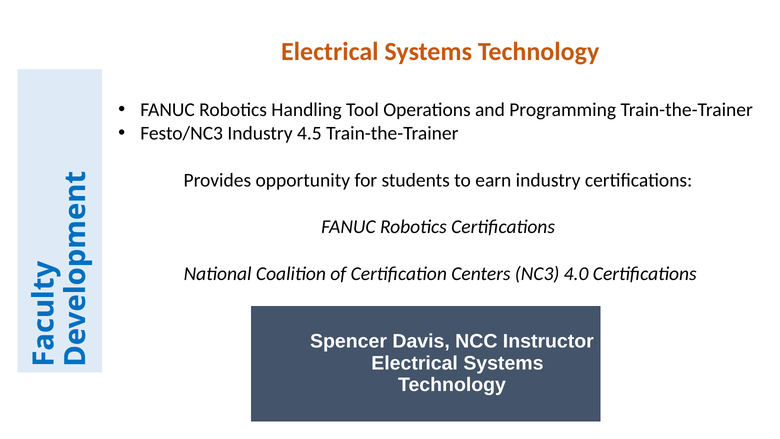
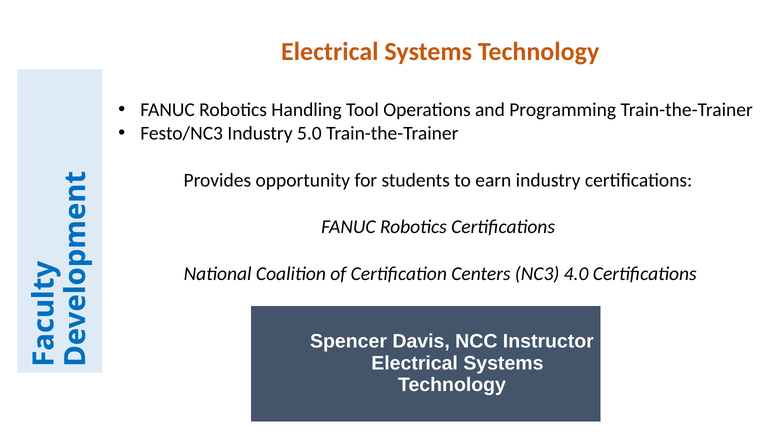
4.5: 4.5 -> 5.0 (309, 133)
